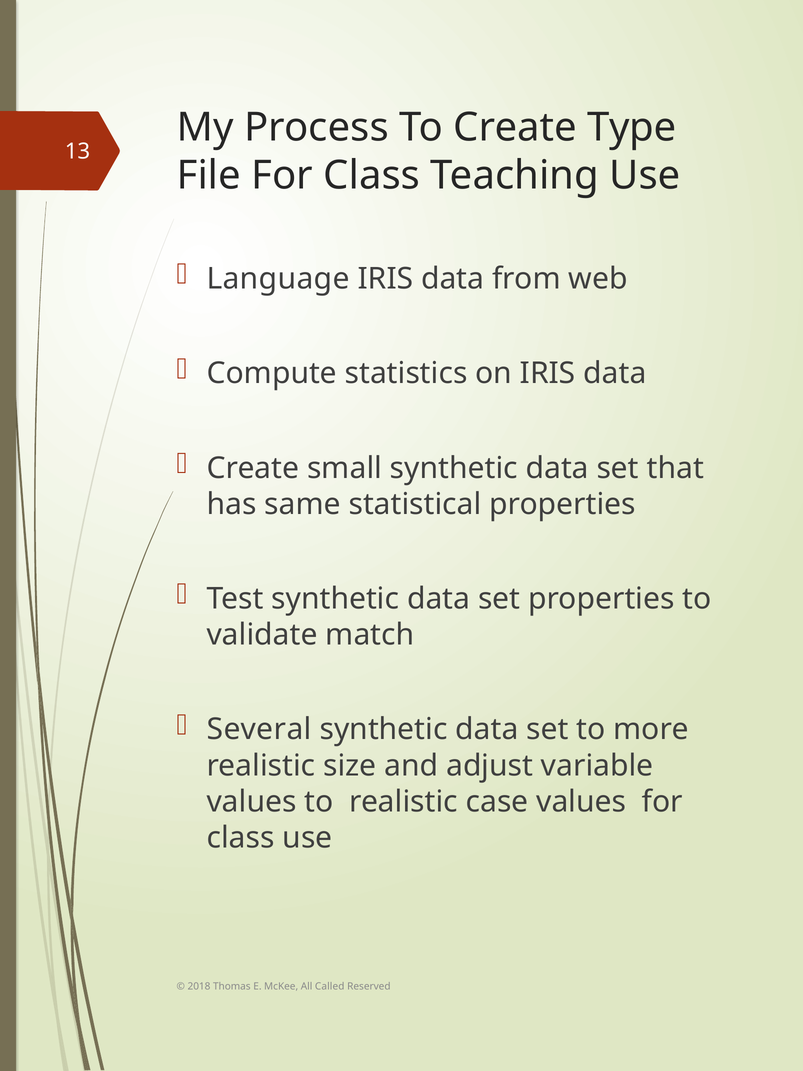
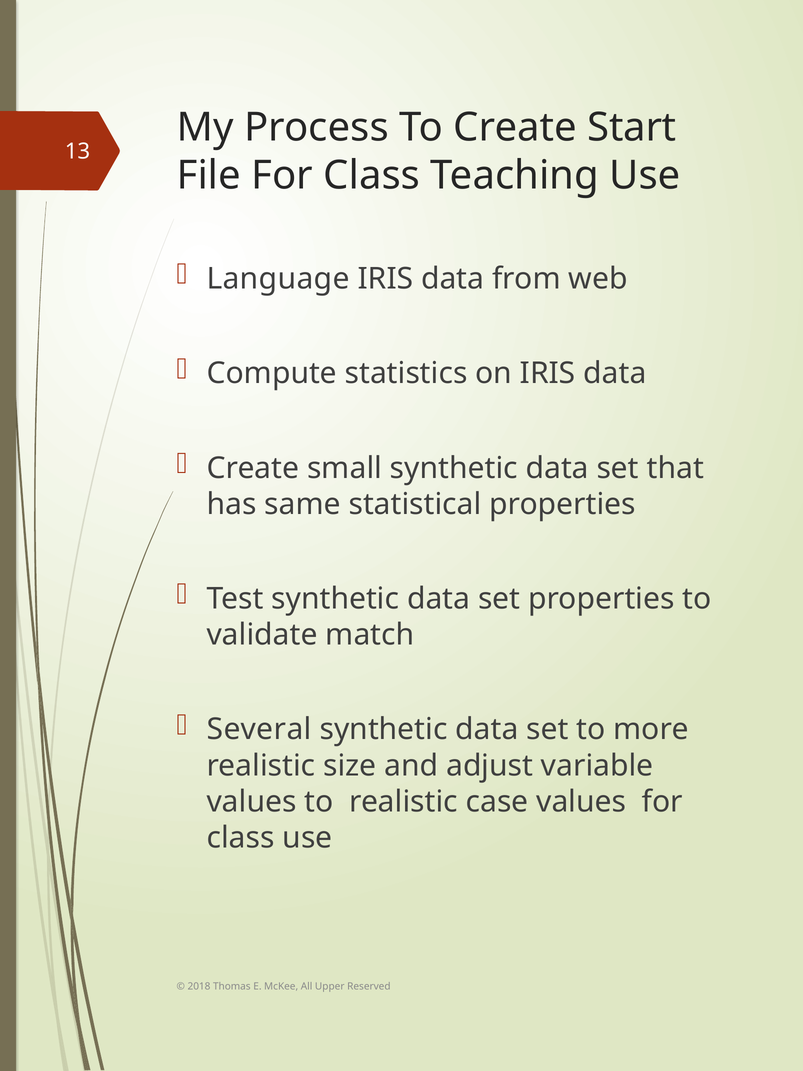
Type: Type -> Start (632, 127)
Called: Called -> Upper (330, 986)
